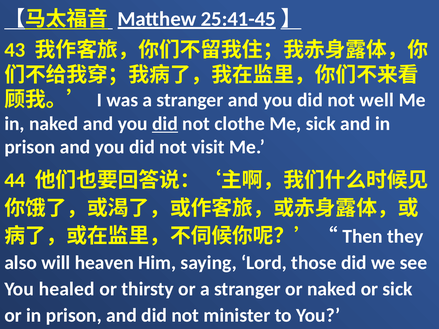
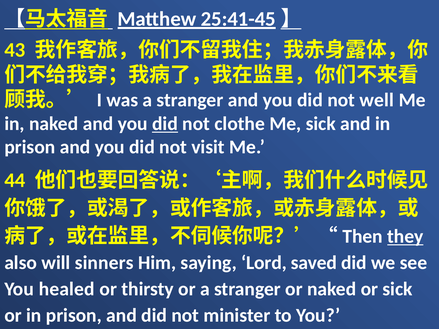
they underline: none -> present (405, 237)
heaven: heaven -> sinners (104, 263)
those: those -> saved (314, 263)
